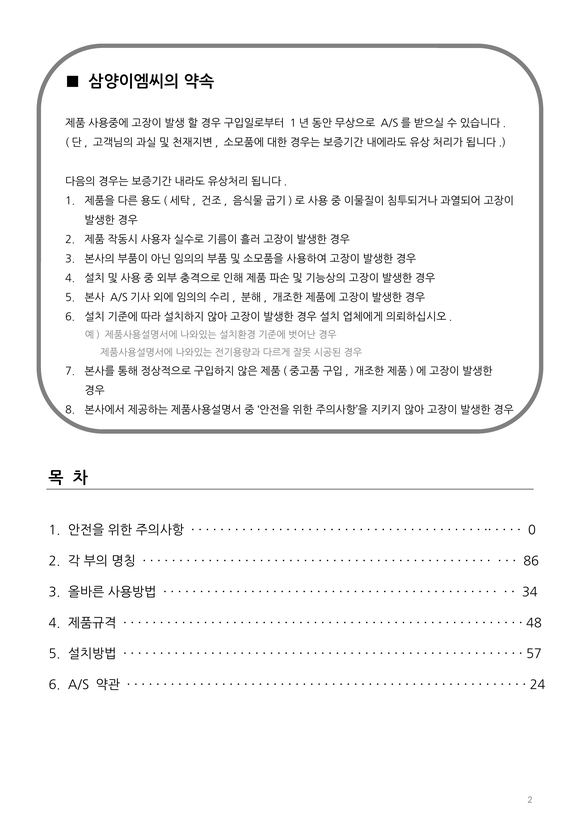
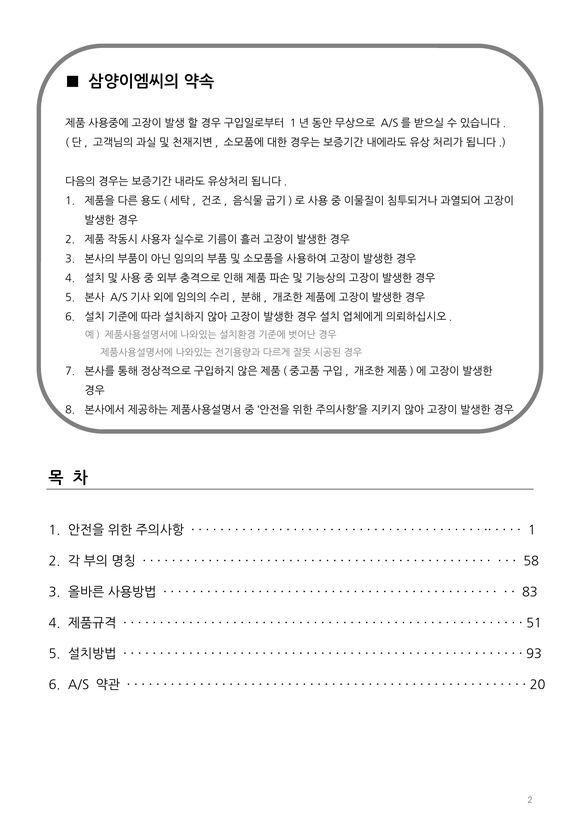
0: 0 -> 1 (532, 530)
86: 86 -> 58 (531, 561)
34: 34 -> 83 (530, 592)
48: 48 -> 51 (534, 623)
57: 57 -> 93 (534, 654)
24: 24 -> 20 (538, 685)
